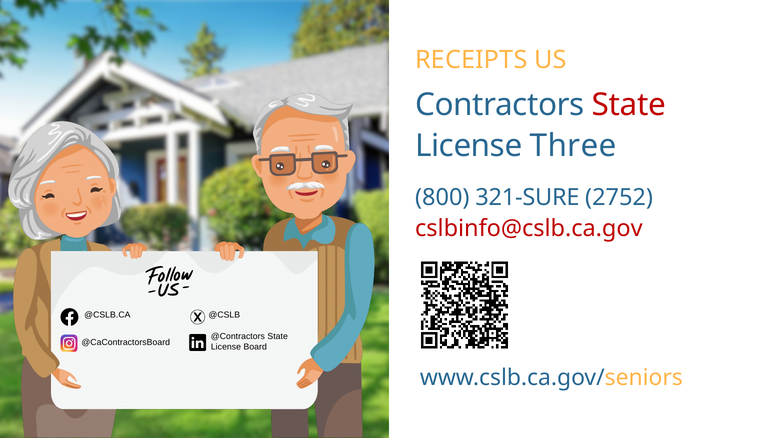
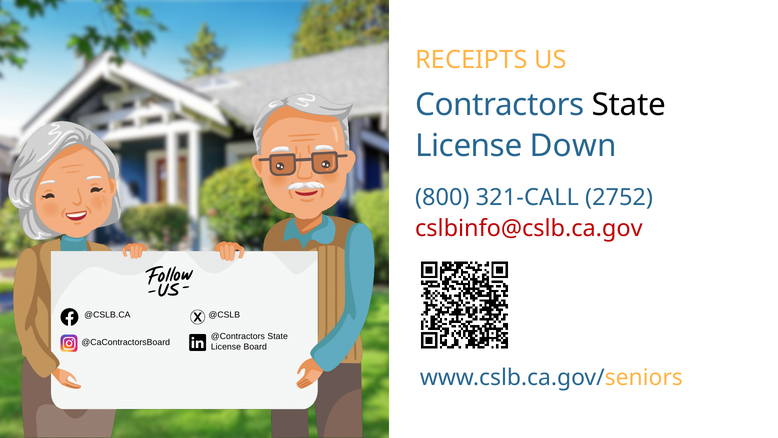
State colour: red -> black (629, 105)
Three: Three -> Down (573, 145)
321-SURE: 321-SURE -> 321-CALL (527, 197)
